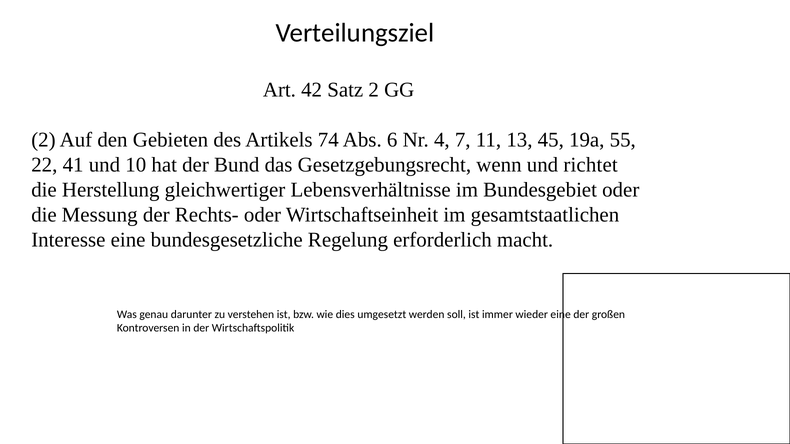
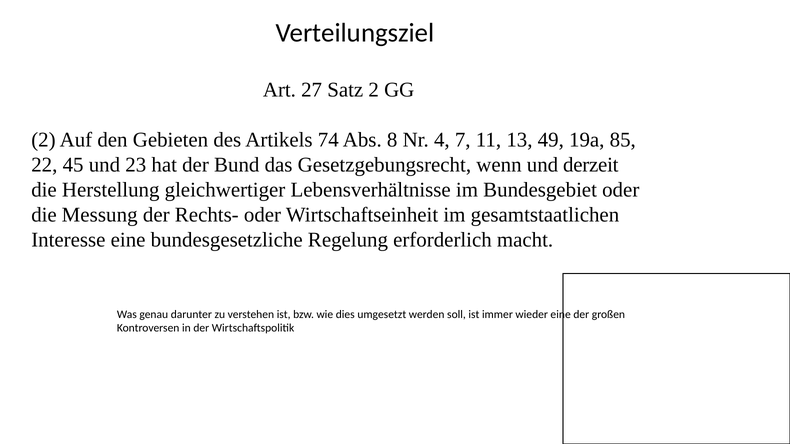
42: 42 -> 27 (312, 90)
6: 6 -> 8 (392, 140)
45: 45 -> 49 (551, 140)
55: 55 -> 85 (623, 140)
41: 41 -> 45 (73, 165)
10: 10 -> 23 (136, 165)
richtet: richtet -> derzeit (591, 165)
